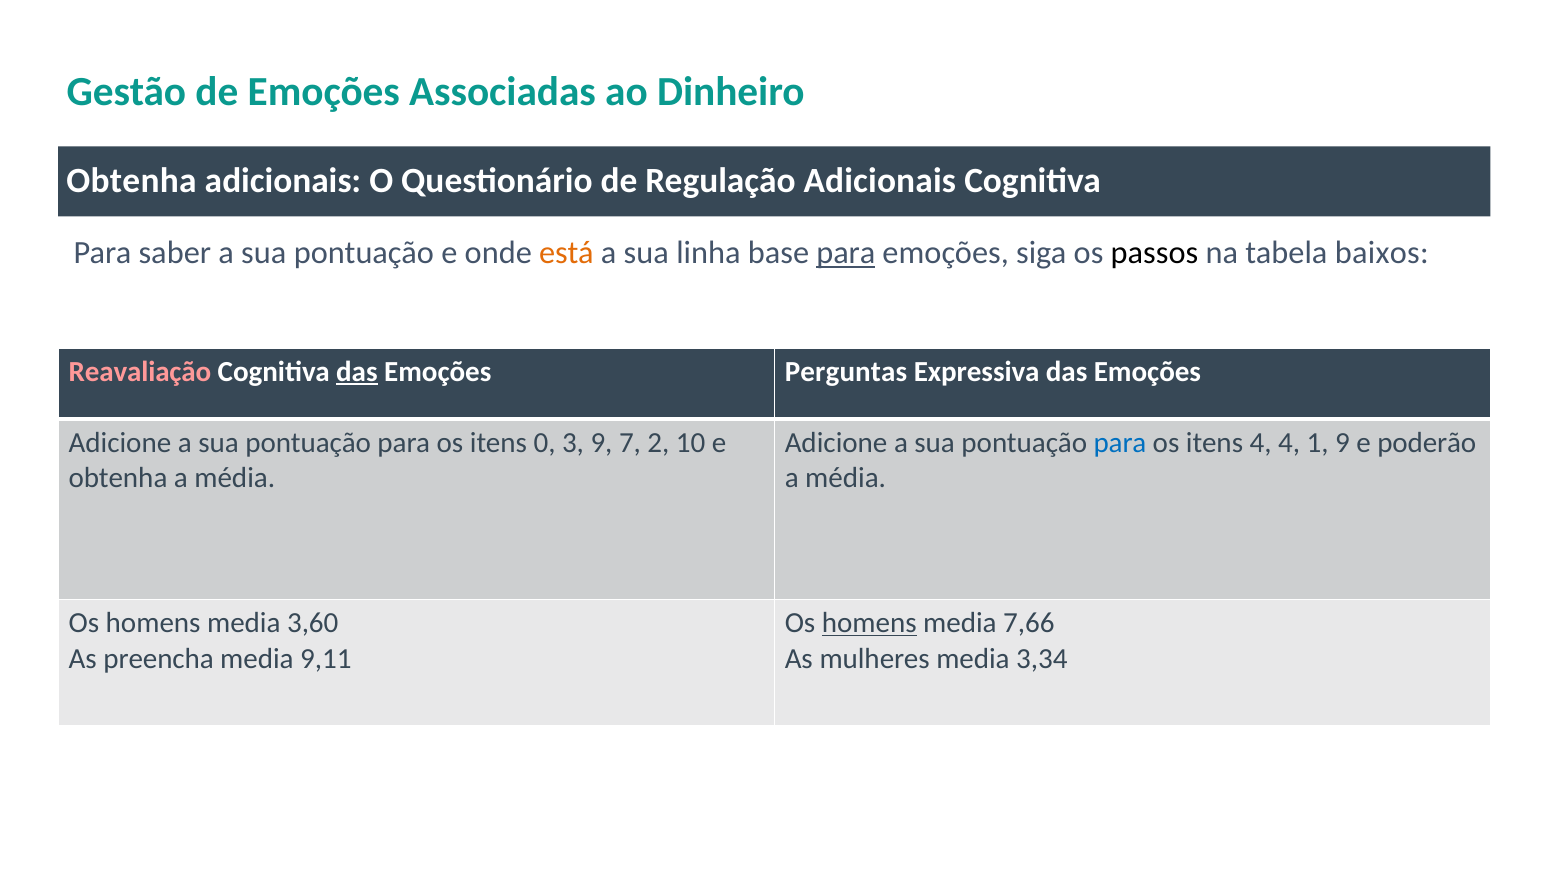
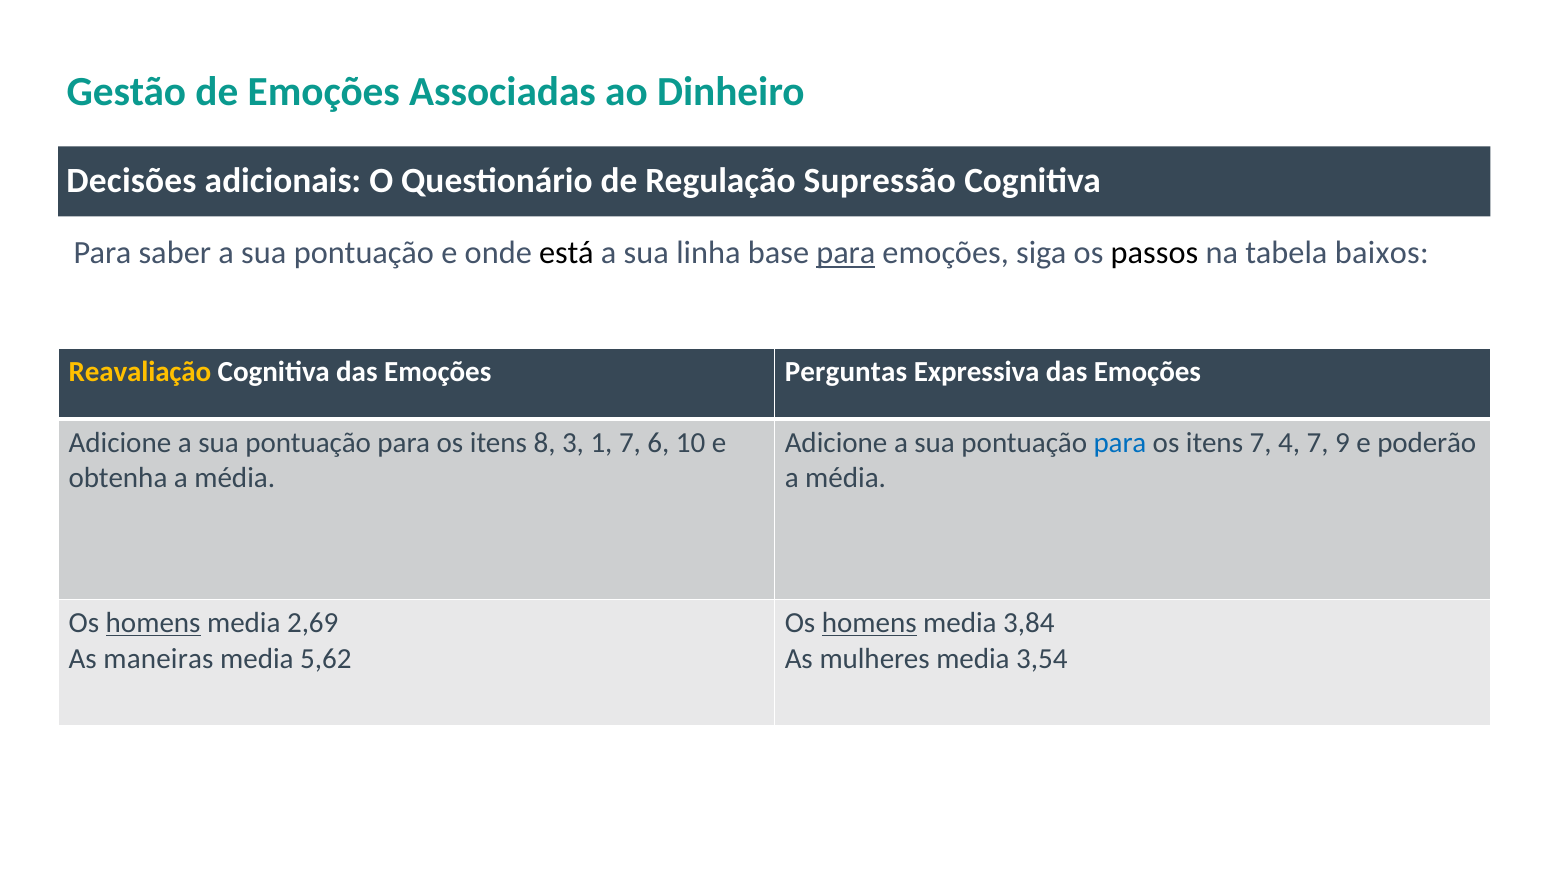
Obtenha: Obtenha -> Decisões (131, 181)
Regulação Adicionais: Adicionais -> Supressão (880, 181)
está colour: orange -> black (566, 253)
Reavaliação colour: pink -> yellow (140, 371)
das underline: present -> none (357, 371)
0: 0 -> 8 (545, 443)
3 9: 9 -> 1 (602, 443)
2: 2 -> 6 (658, 443)
itens 4: 4 -> 7 (1261, 443)
4 1: 1 -> 7 (1318, 443)
homens underline: none -> present (153, 623)
3,60: 3,60 -> 2,69 (313, 623)
7,66: 7,66 -> 3,84 (1029, 623)
preencha: preencha -> maneiras (158, 658)
9,11: 9,11 -> 5,62 (326, 658)
3,34: 3,34 -> 3,54 (1042, 658)
